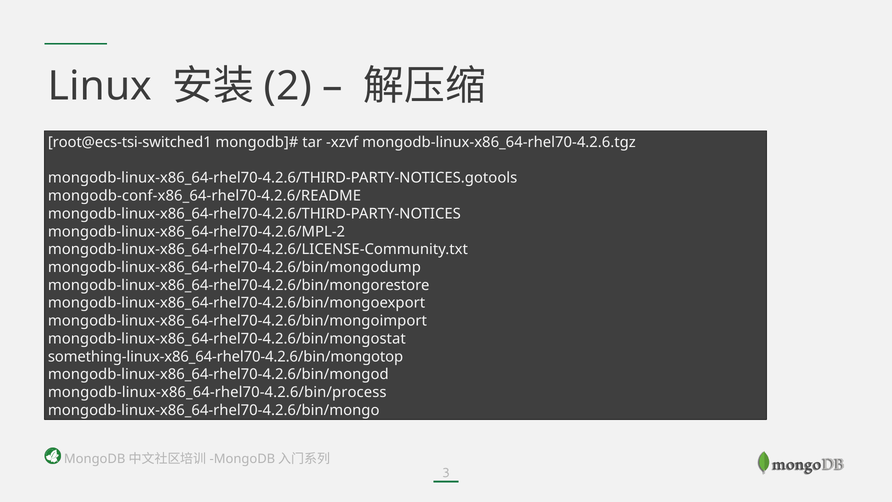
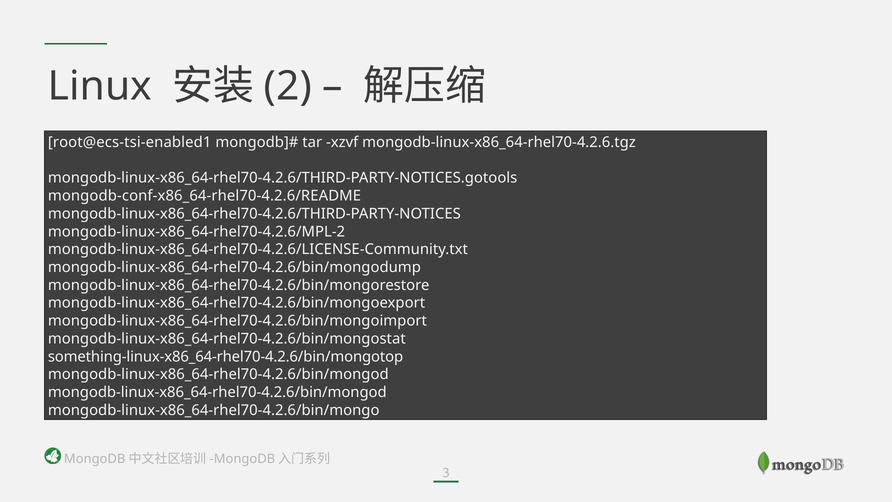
root@ecs-tsi-switched1: root@ecs-tsi-switched1 -> root@ecs-tsi-enabled1 (130, 142)
mongodb-linux-x86_64-rhel70-4.2.6/bin/process: mongodb-linux-x86_64-rhel70-4.2.6/bin/process -> mongodb-linux-x86_64-rhel70-4.2.6/bin/mongod (217, 392)
